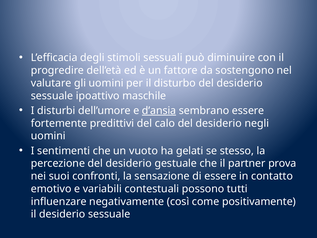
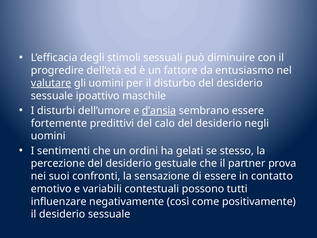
sostengono: sostengono -> entusiasmo (245, 70)
valutare underline: none -> present (51, 83)
vuoto: vuoto -> ordini (144, 151)
